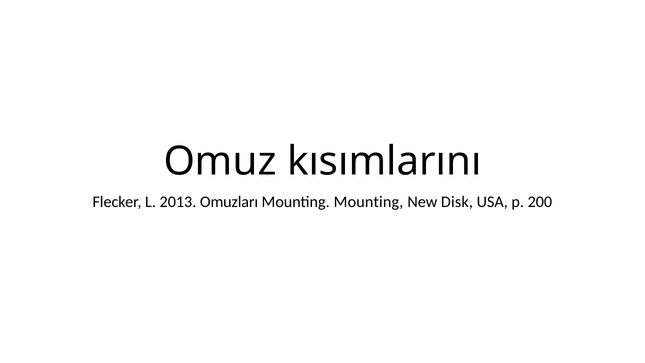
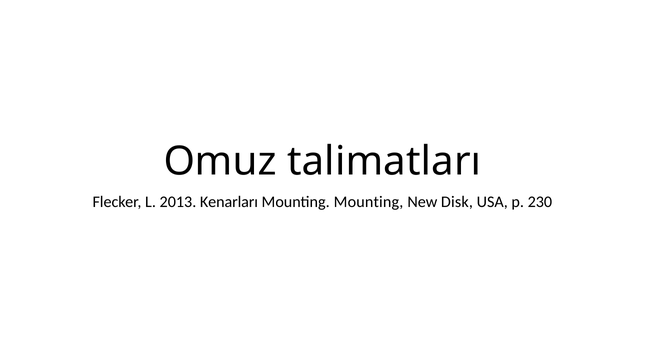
kısımlarını: kısımlarını -> talimatları (384, 161)
Omuzları: Omuzları -> Kenarları (229, 202)
200: 200 -> 230 (540, 202)
